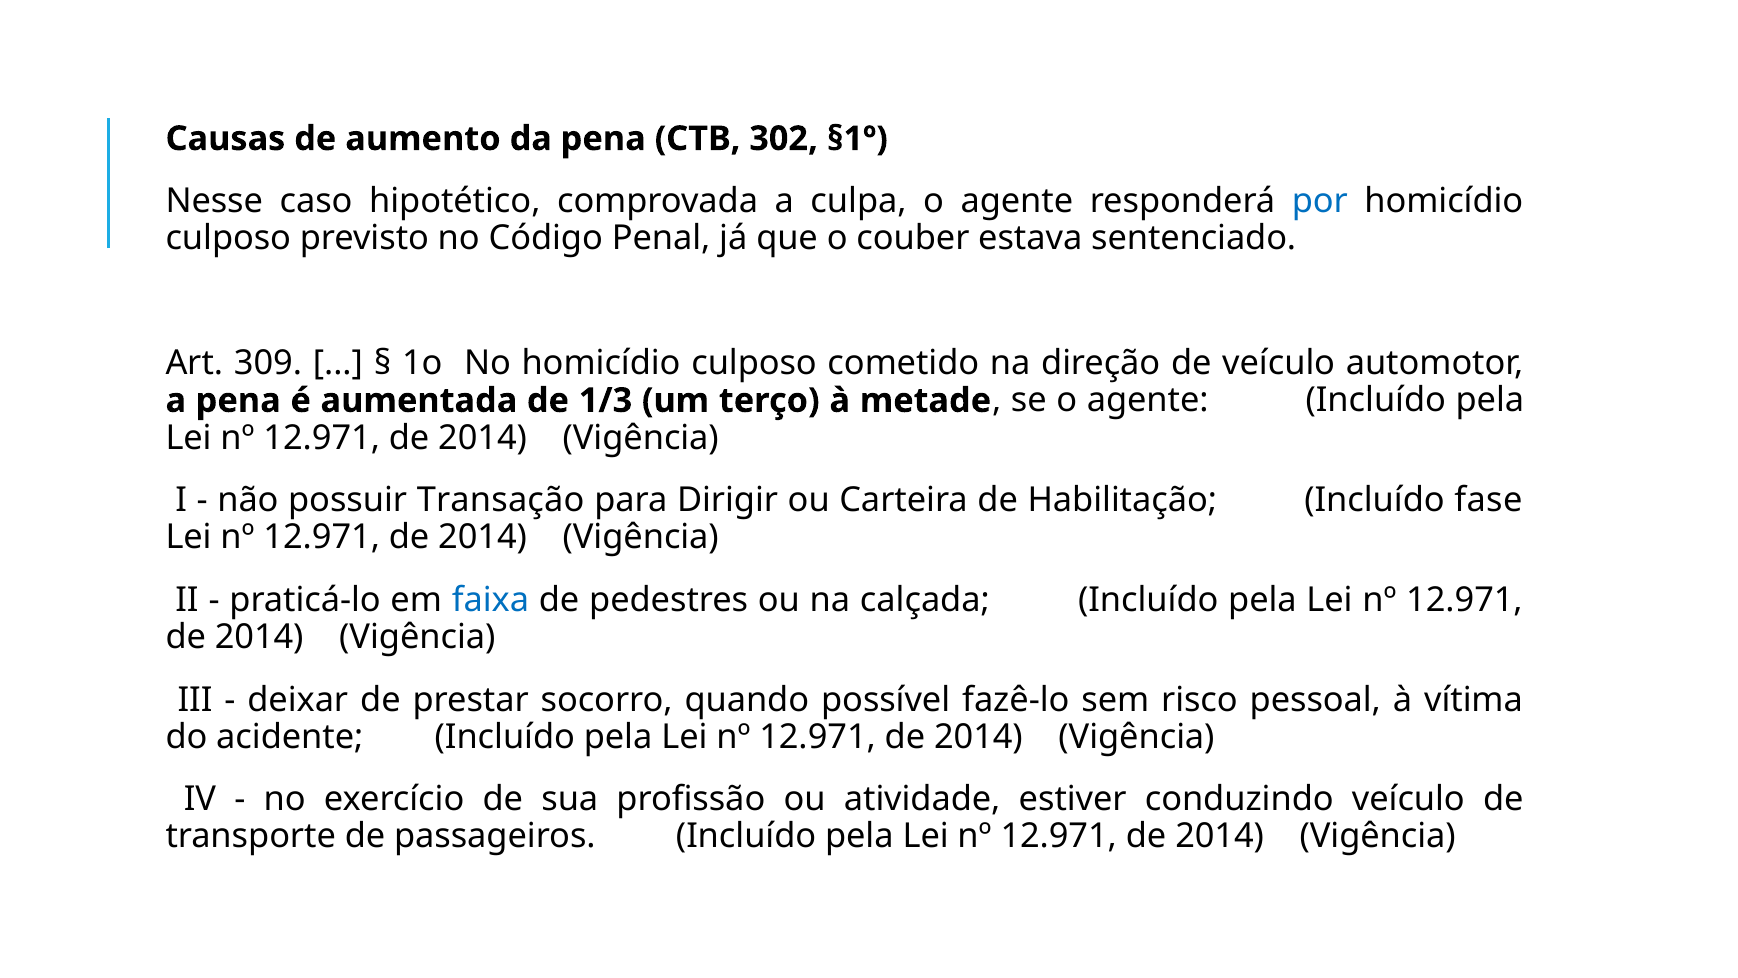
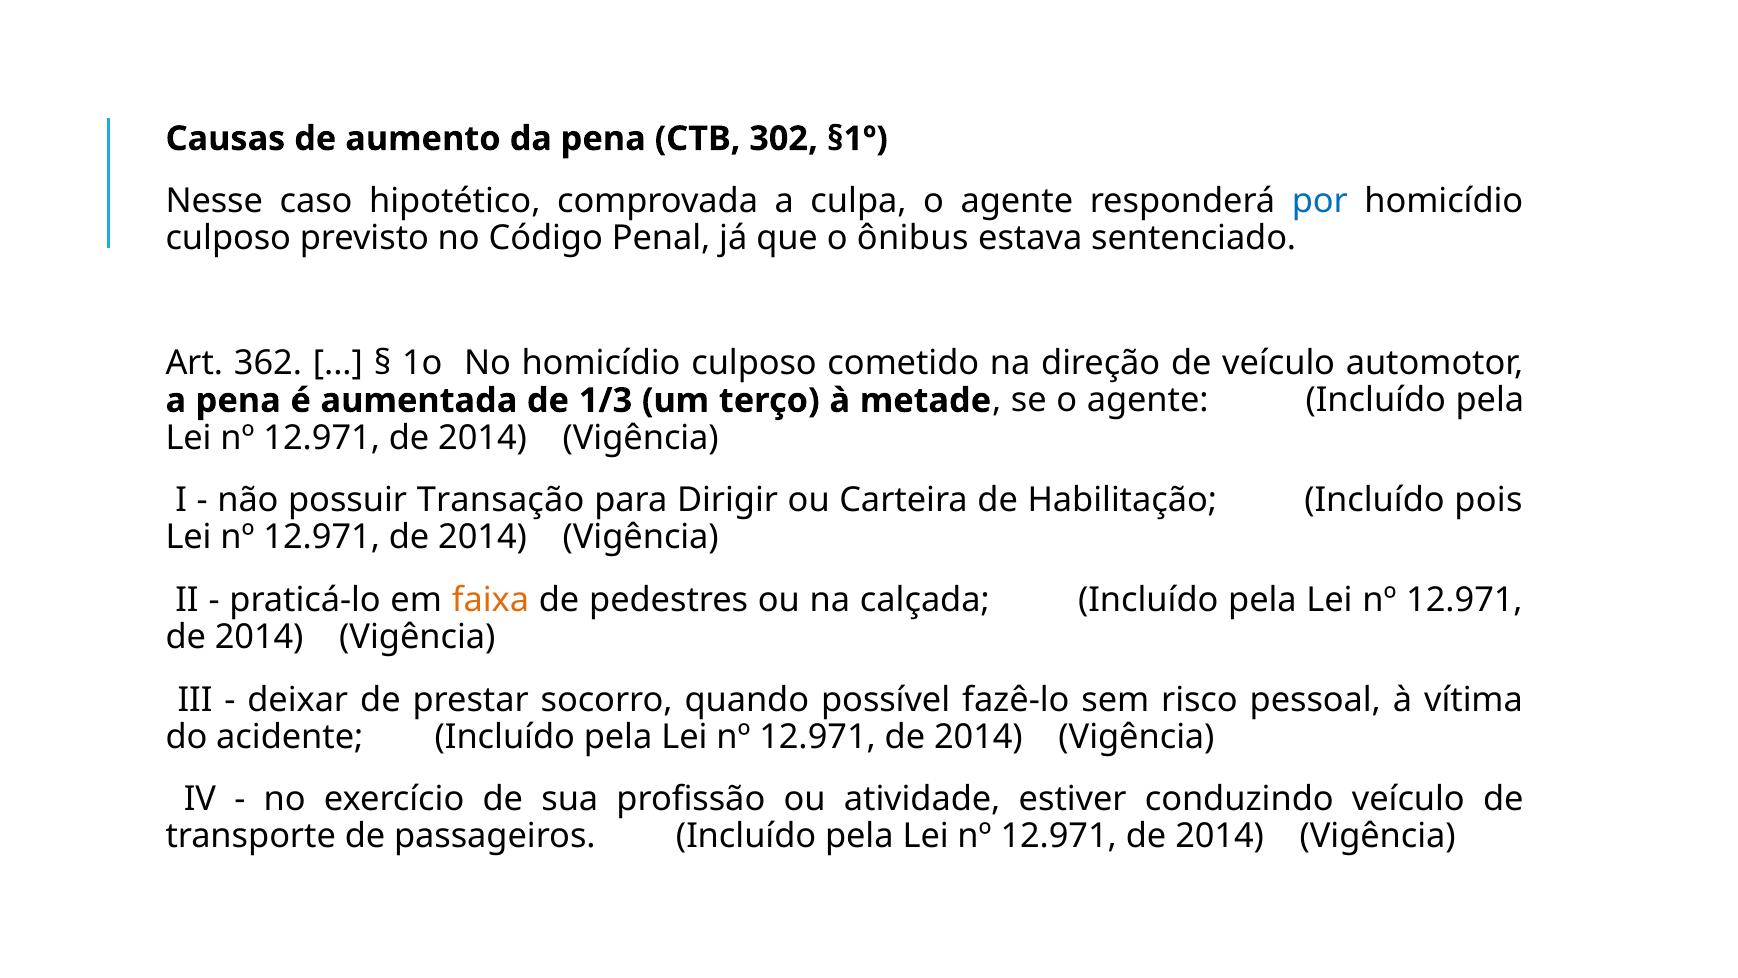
couber: couber -> ônibus (913, 238)
309: 309 -> 362 (268, 363)
fase: fase -> pois (1488, 500)
faixa colour: blue -> orange (490, 600)
